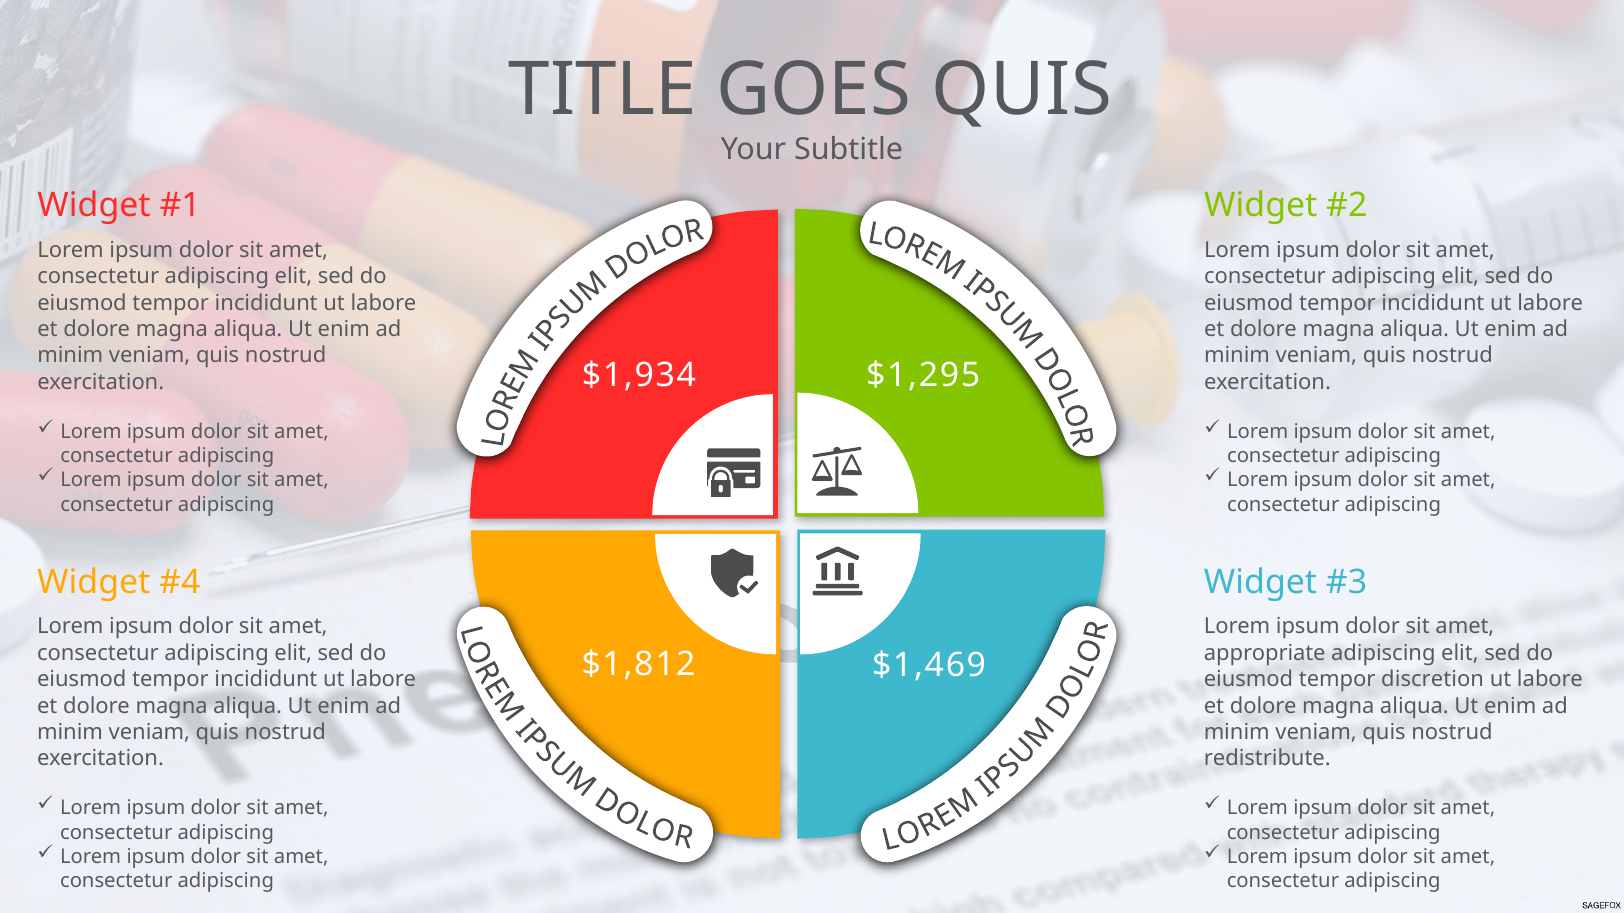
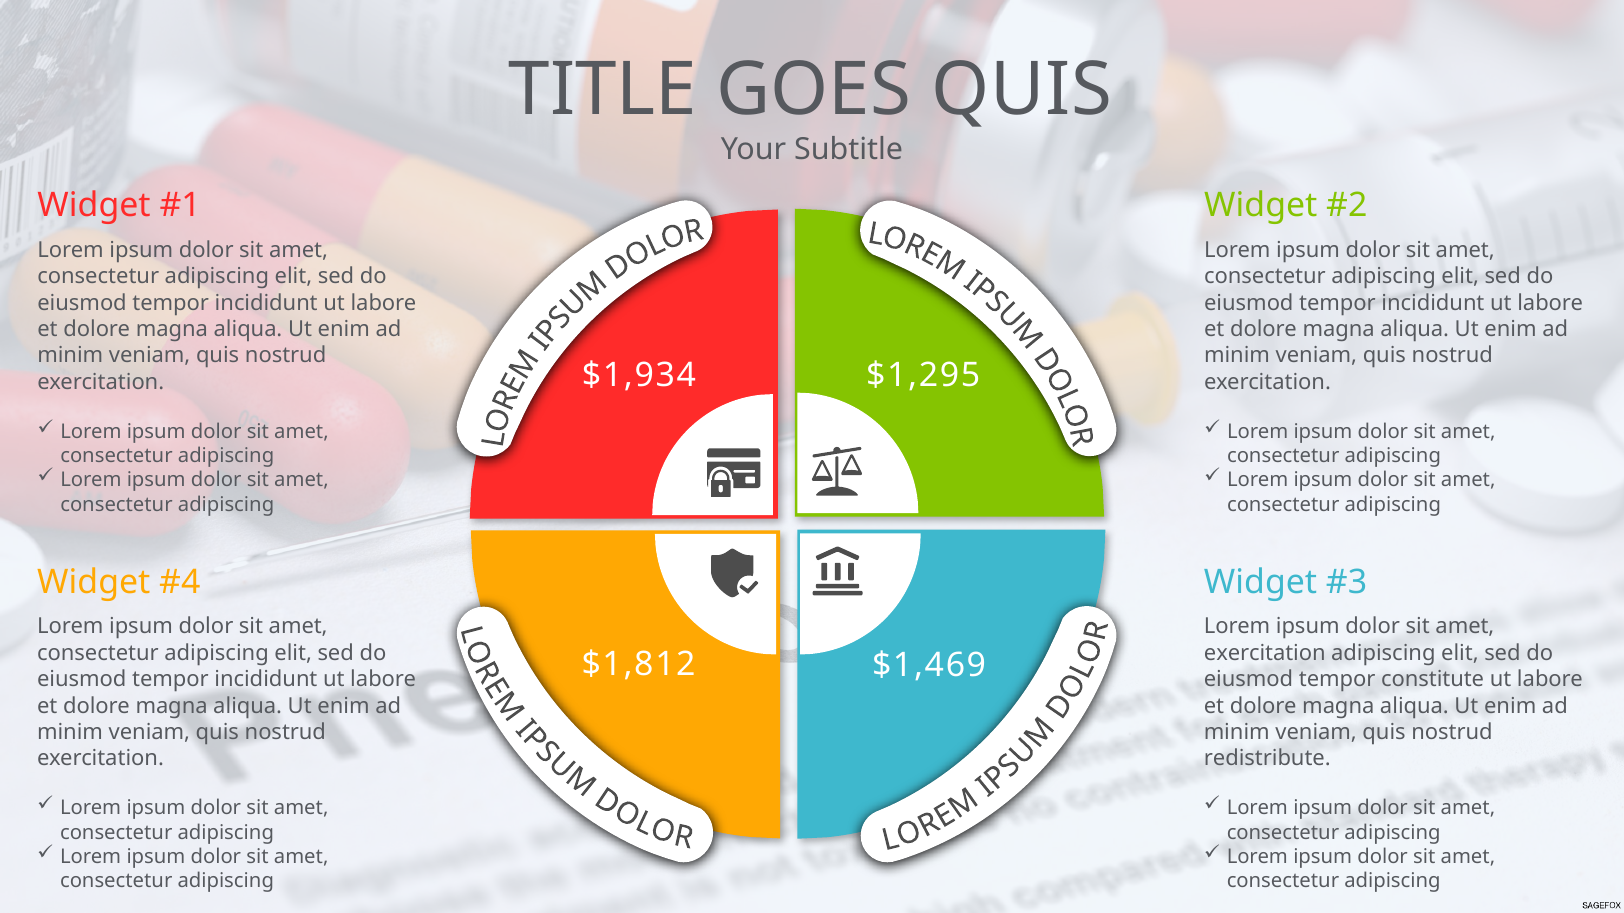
appropriate: appropriate -> exercitation (1265, 653)
discretion: discretion -> constitute (1433, 680)
